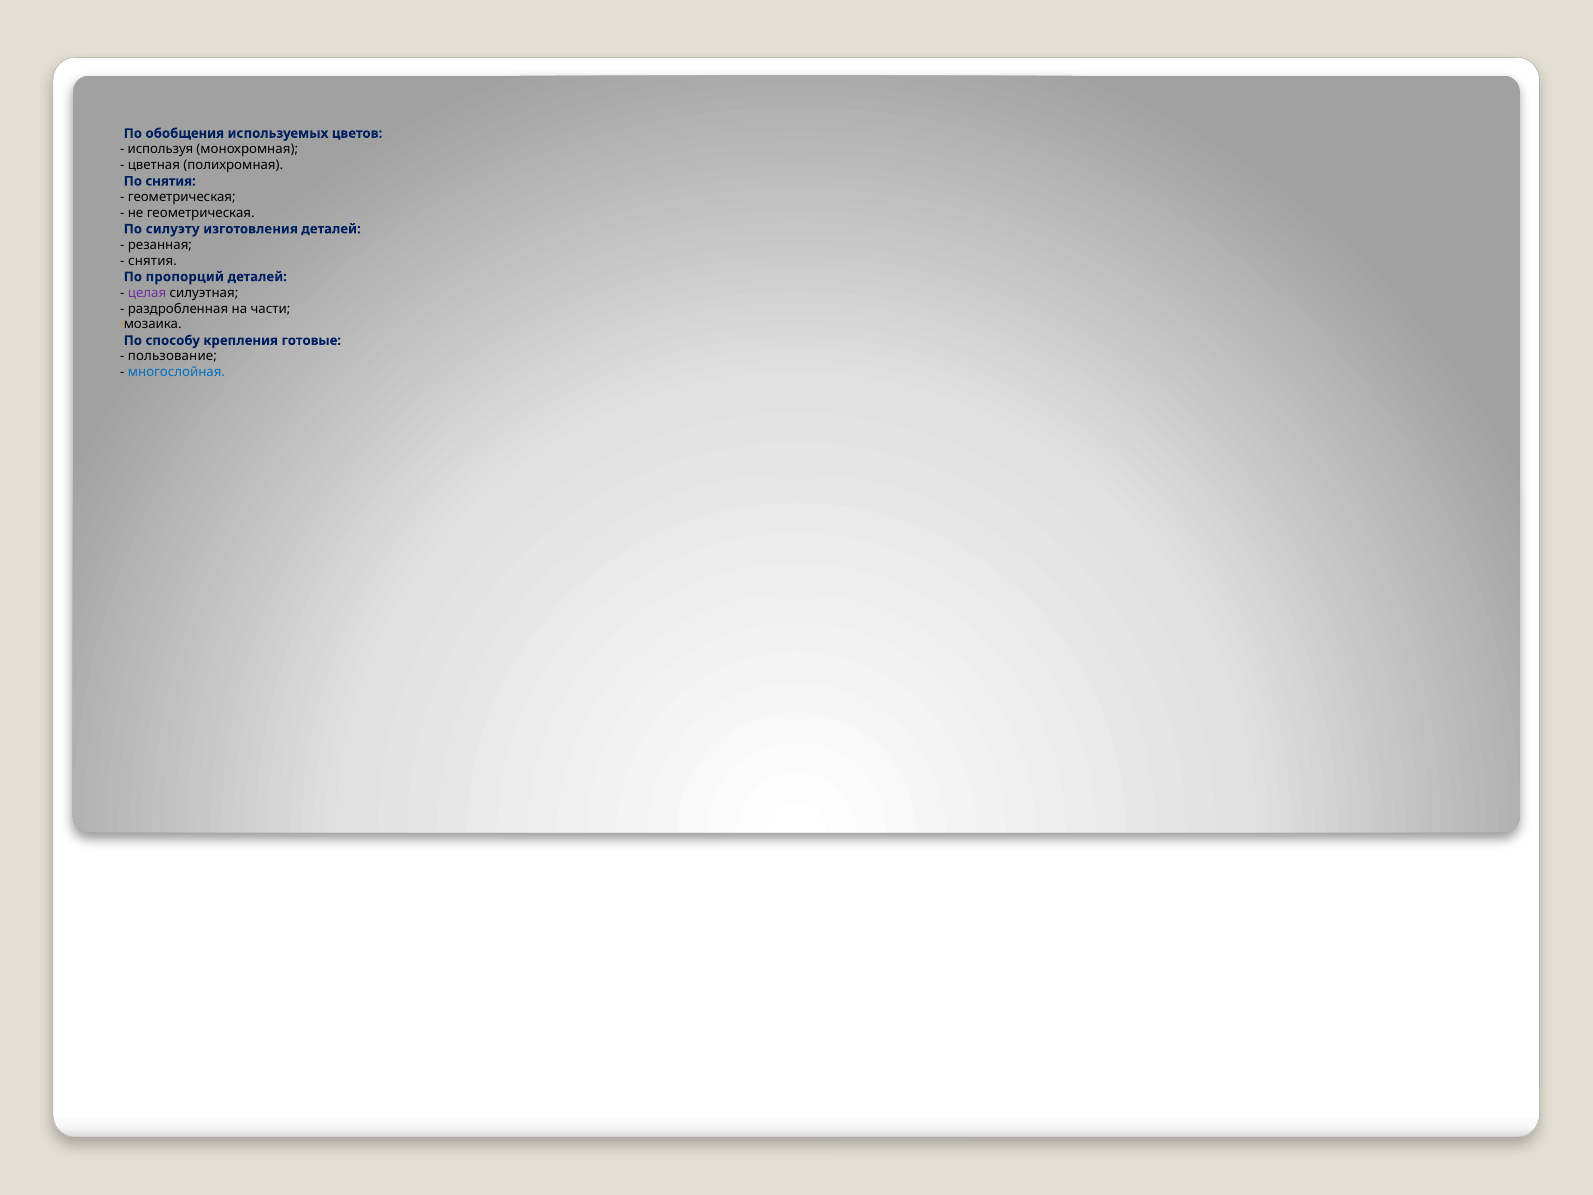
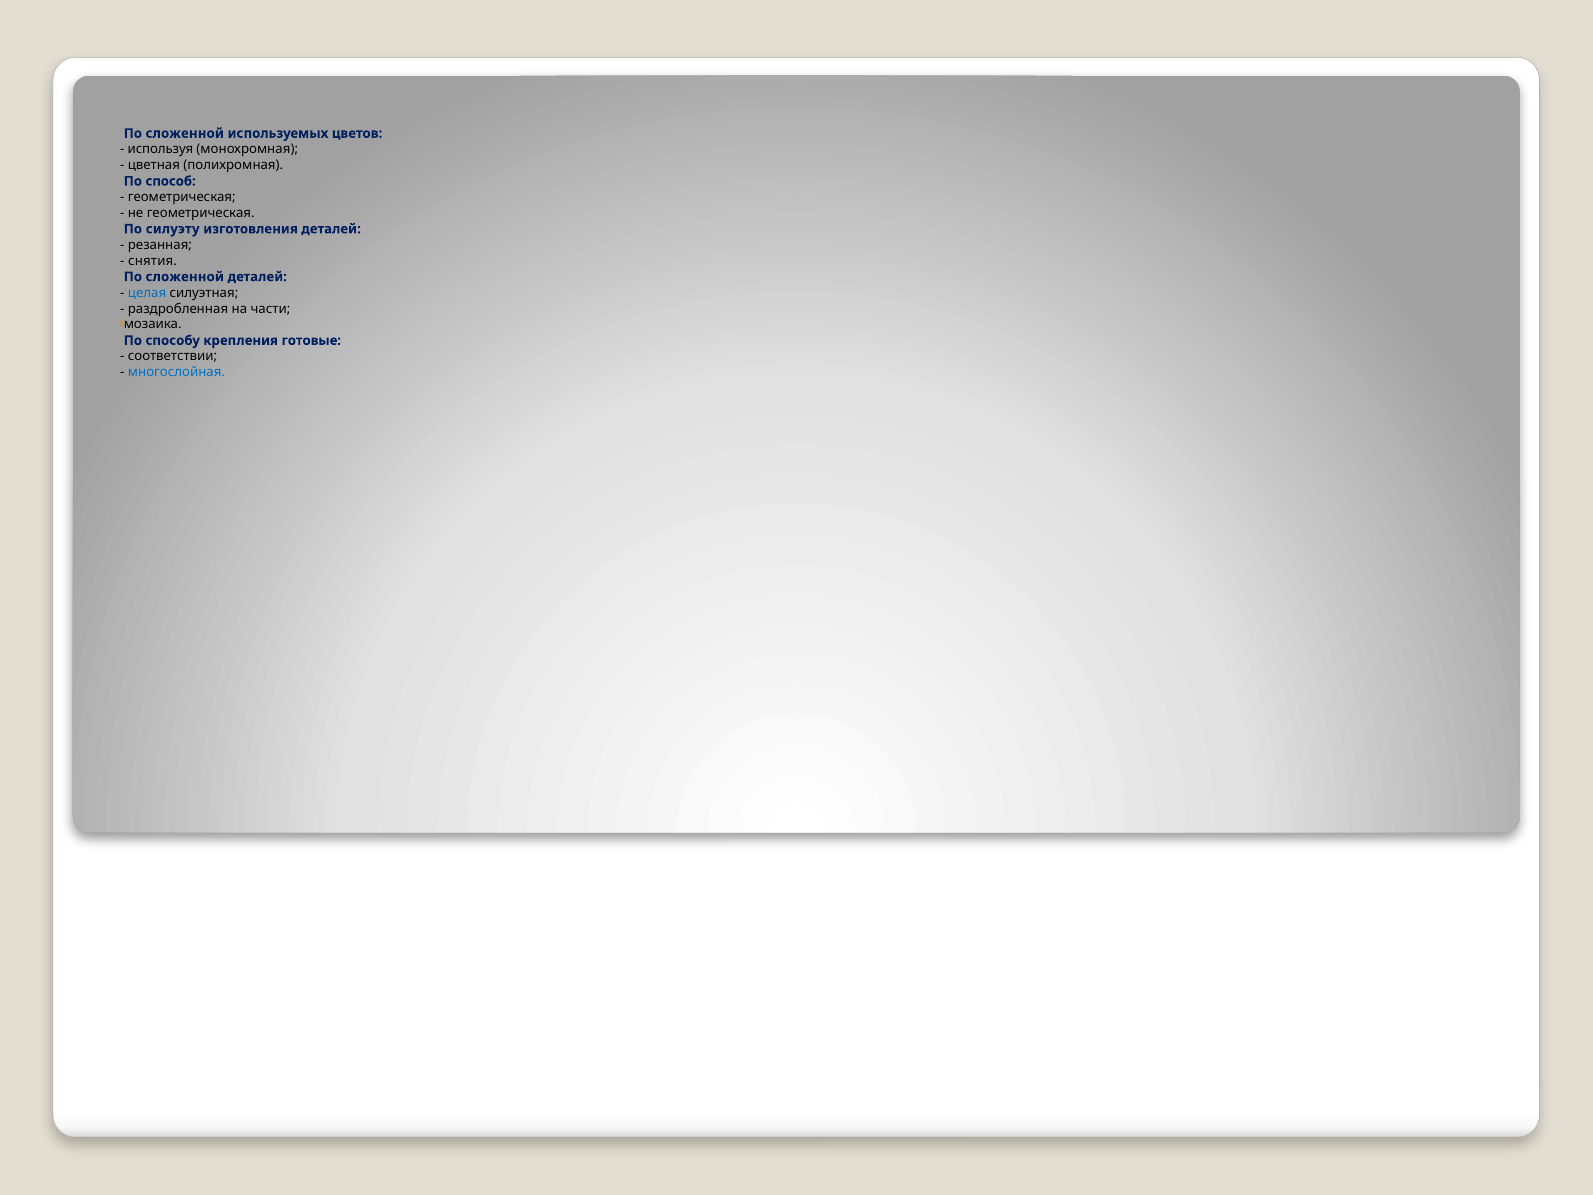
обобщения: обобщения -> сложенной (185, 133)
По снятия: снятия -> способ (171, 181)
пропорций: пропорций -> сложенной (185, 277)
целая colour: purple -> blue (147, 293)
пользование: пользование -> соответствии (173, 356)
